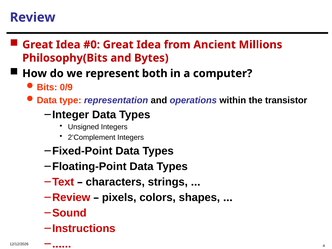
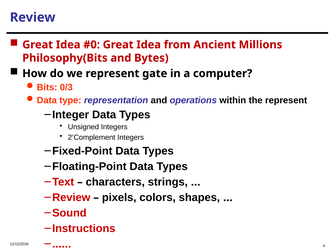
both: both -> gate (155, 73)
0/9: 0/9 -> 0/3 (66, 87)
the transistor: transistor -> represent (286, 100)
